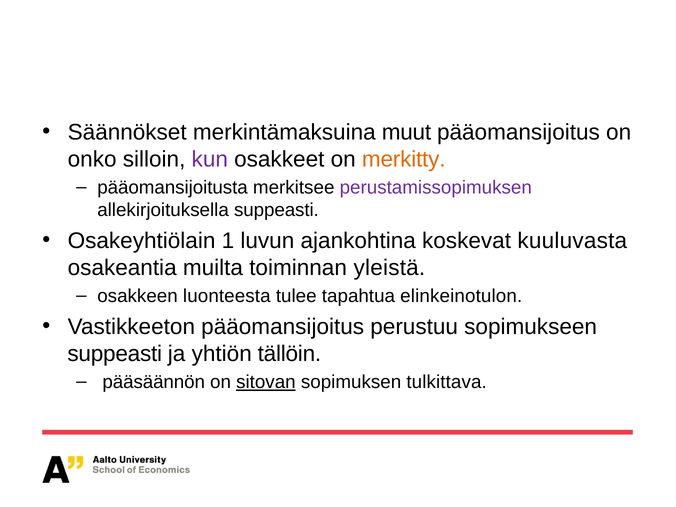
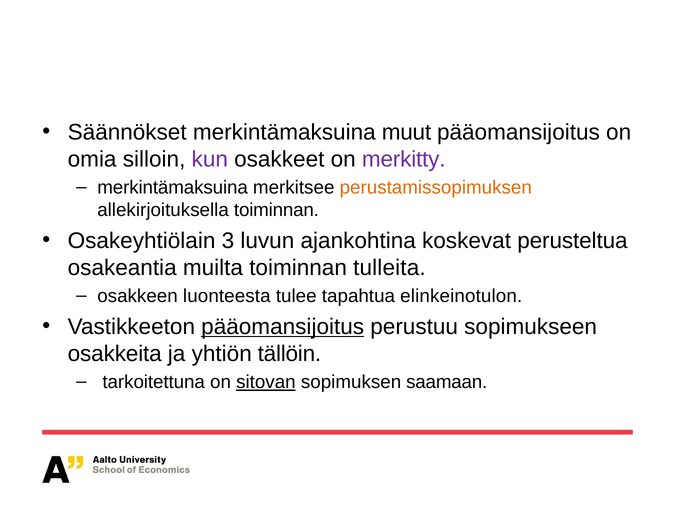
onko: onko -> omia (92, 159)
merkitty colour: orange -> purple (404, 159)
pääomansijoitusta: pääomansijoitusta -> merkintämaksuina (173, 188)
perustamissopimuksen colour: purple -> orange (436, 188)
allekirjoituksella suppeasti: suppeasti -> toiminnan (276, 210)
1: 1 -> 3 (228, 241)
kuuluvasta: kuuluvasta -> perusteltua (572, 241)
yleistä: yleistä -> tulleita (389, 268)
pääomansijoitus underline: none -> present (283, 327)
suppeasti: suppeasti -> osakkeita (115, 354)
pääsäännön: pääsäännön -> tarkoitettuna (154, 382)
tulkittava: tulkittava -> saamaan (447, 382)
